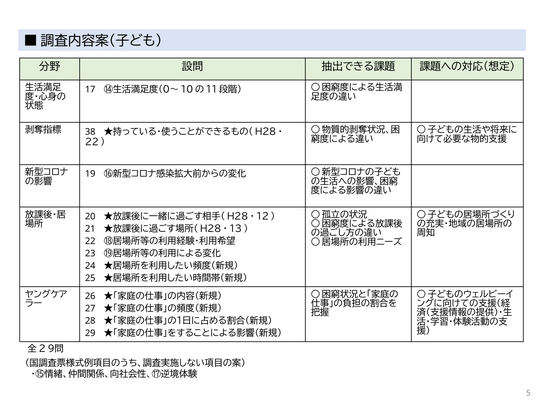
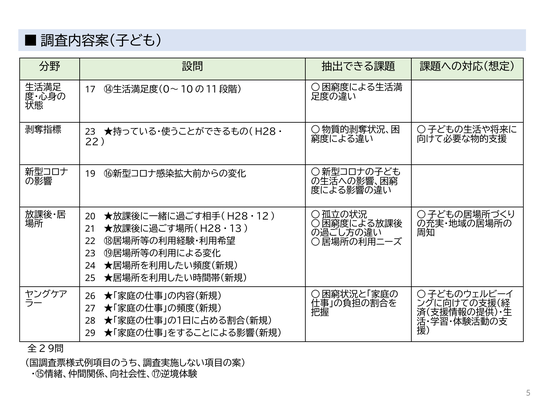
38: 38 -> 23 (90, 132)
